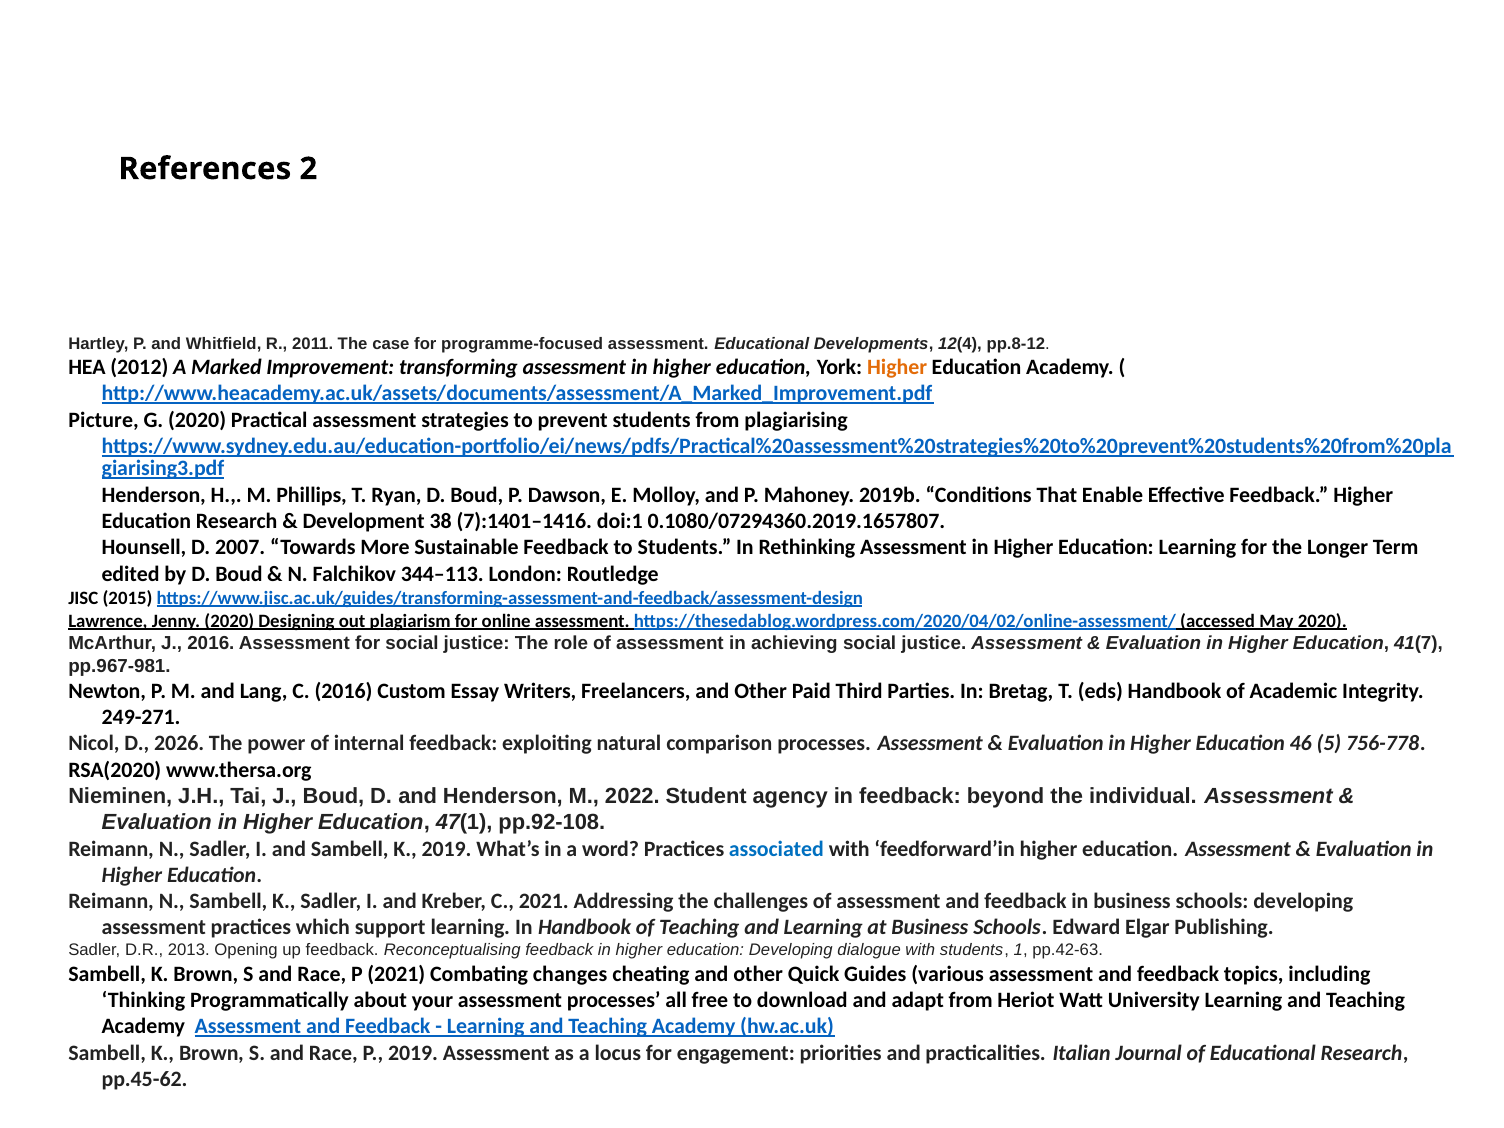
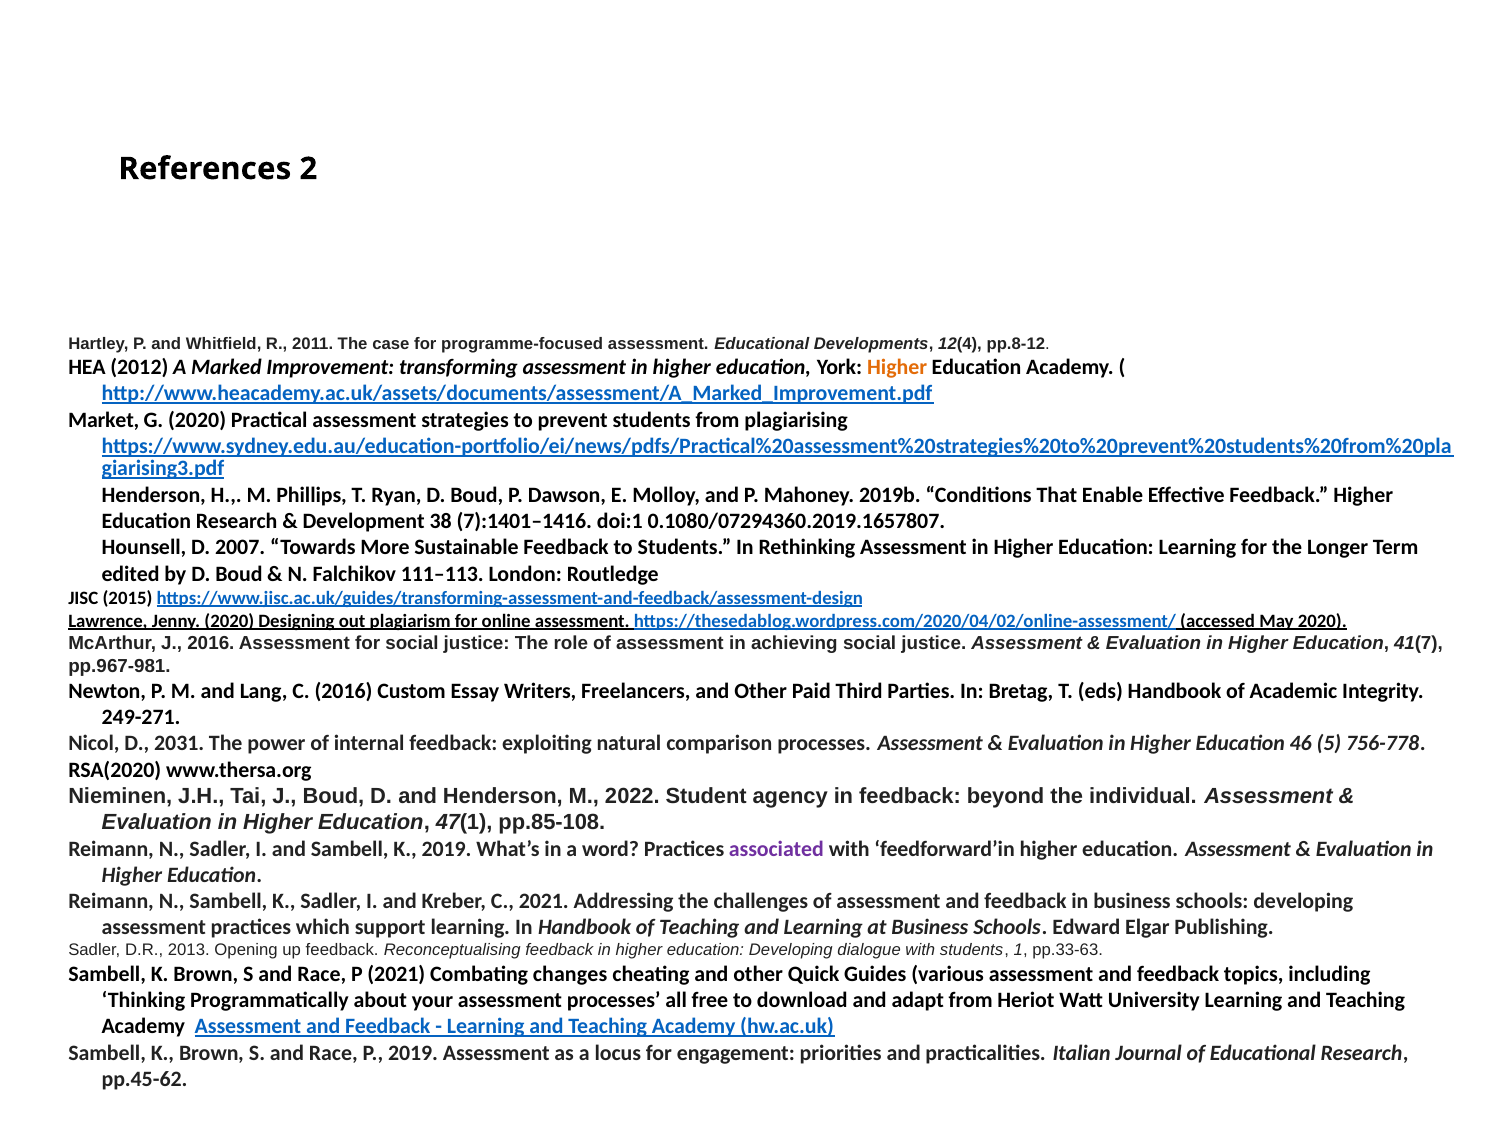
Picture: Picture -> Market (104, 420)
344–113: 344–113 -> 111–113 (442, 574)
2026: 2026 -> 2031 (179, 744)
pp.92-108: pp.92-108 -> pp.85-108 (552, 823)
associated colour: blue -> purple (776, 849)
pp.42-63: pp.42-63 -> pp.33-63 (1068, 950)
